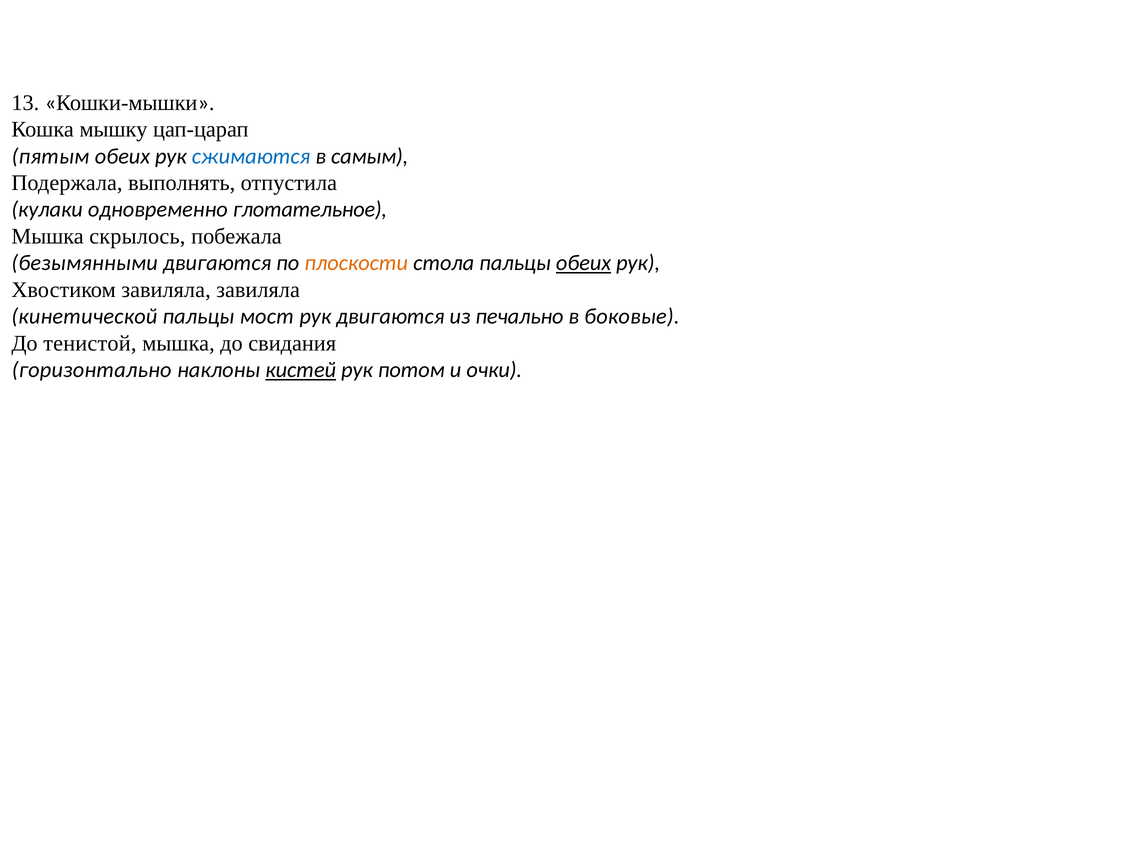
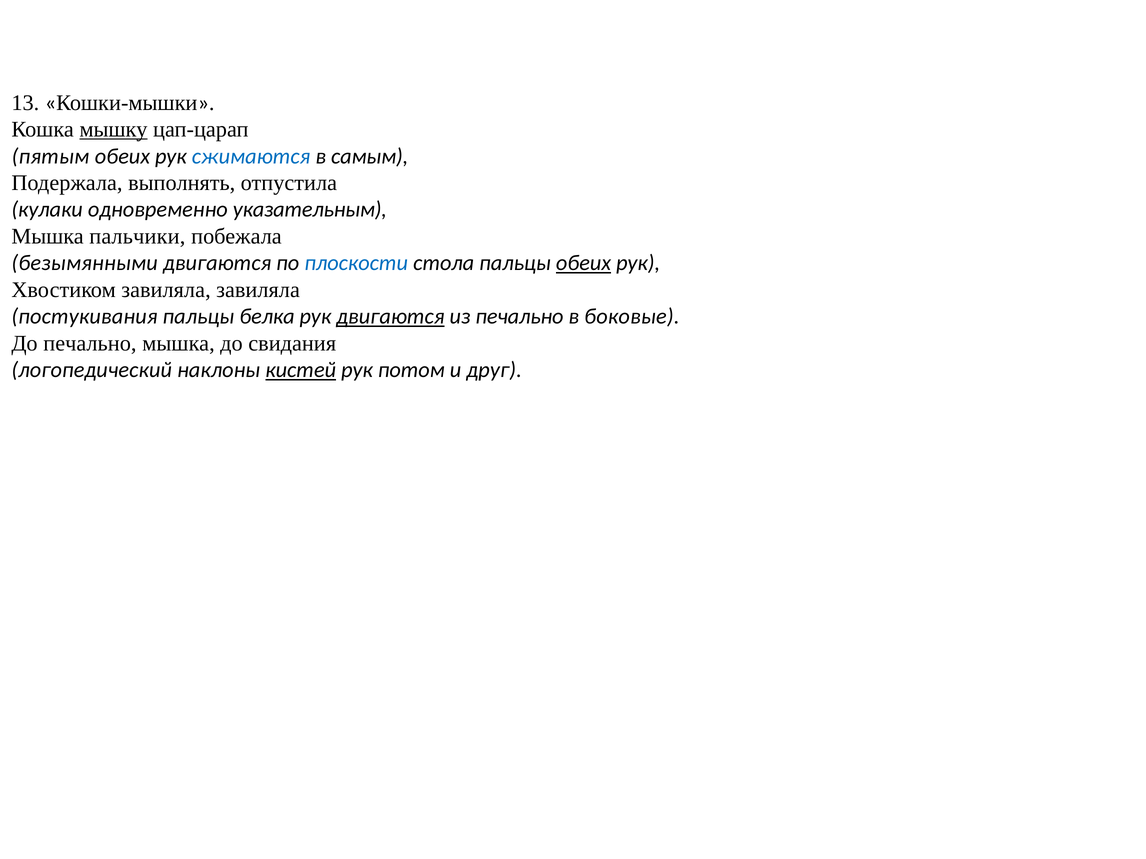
мышку underline: none -> present (113, 129)
глотательное: глотательное -> указательным (310, 210)
скрылось: скрылось -> пальчики (137, 237)
плоскости colour: orange -> blue (356, 263)
кинетической: кинетической -> постукивания (84, 317)
мост: мост -> белка (267, 317)
двигаются underline: none -> present (390, 317)
До тенистой: тенистой -> печально (90, 344)
горизонтально: горизонтально -> логопедический (92, 370)
очки: очки -> друг (494, 370)
